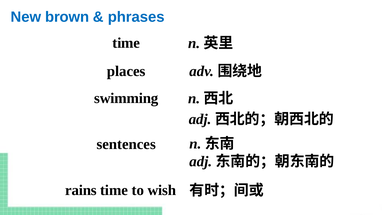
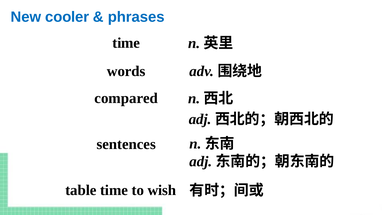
brown: brown -> cooler (67, 17)
places: places -> words (126, 71)
swimming: swimming -> compared (126, 98)
rains: rains -> table (81, 190)
